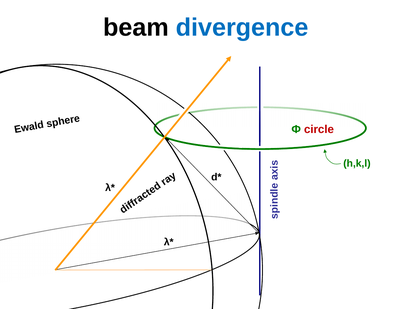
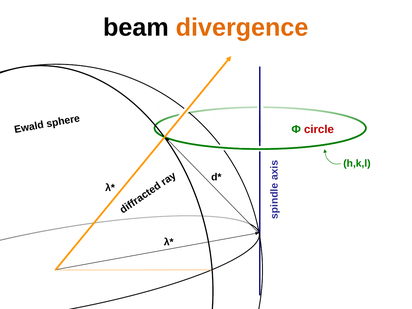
divergence colour: blue -> orange (242, 28)
